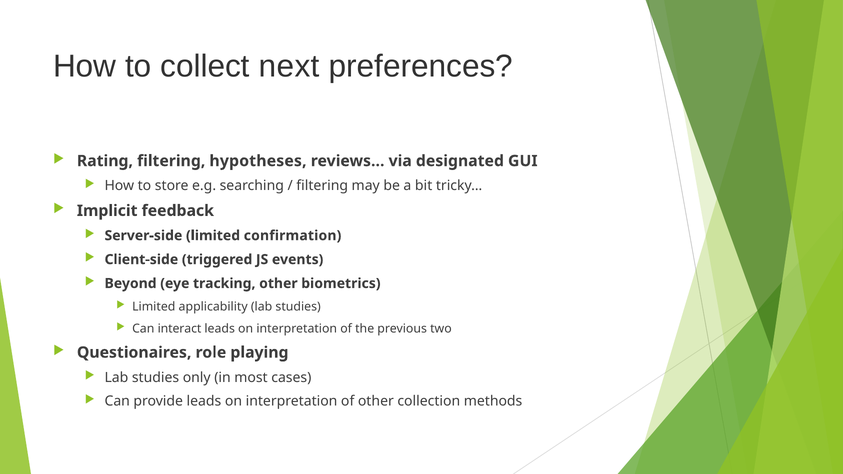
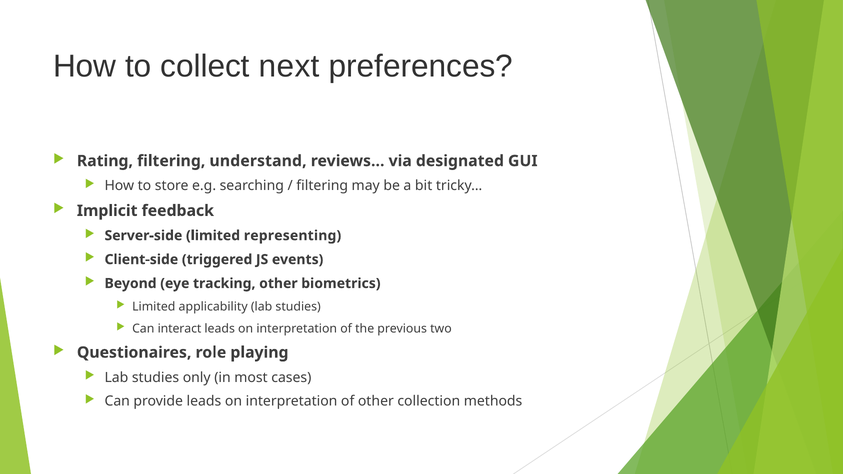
hypotheses: hypotheses -> understand (258, 161)
confirmation: confirmation -> representing (293, 236)
